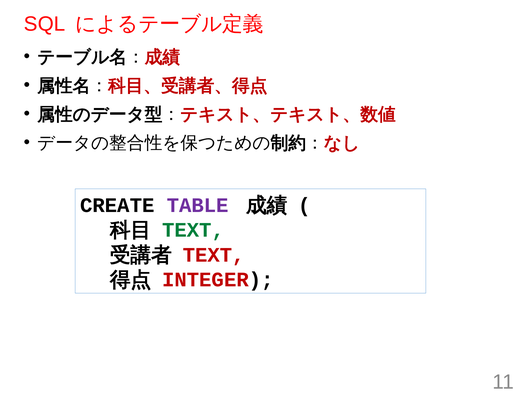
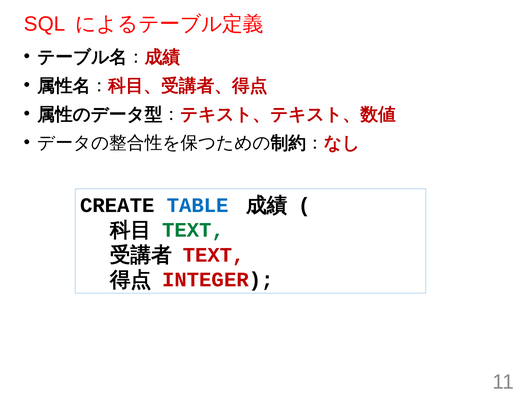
TABLE colour: purple -> blue (198, 205)
